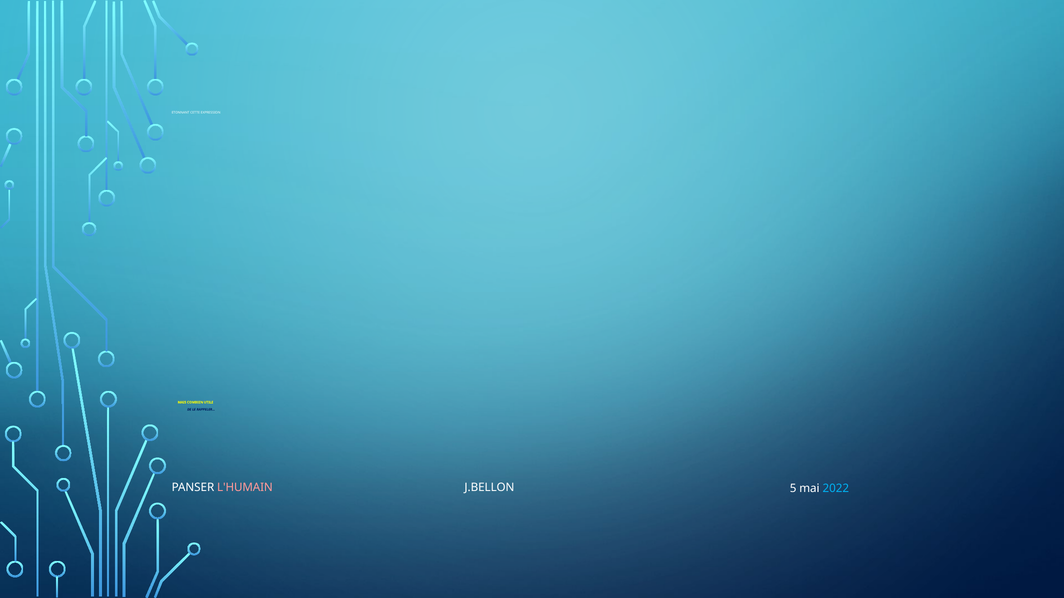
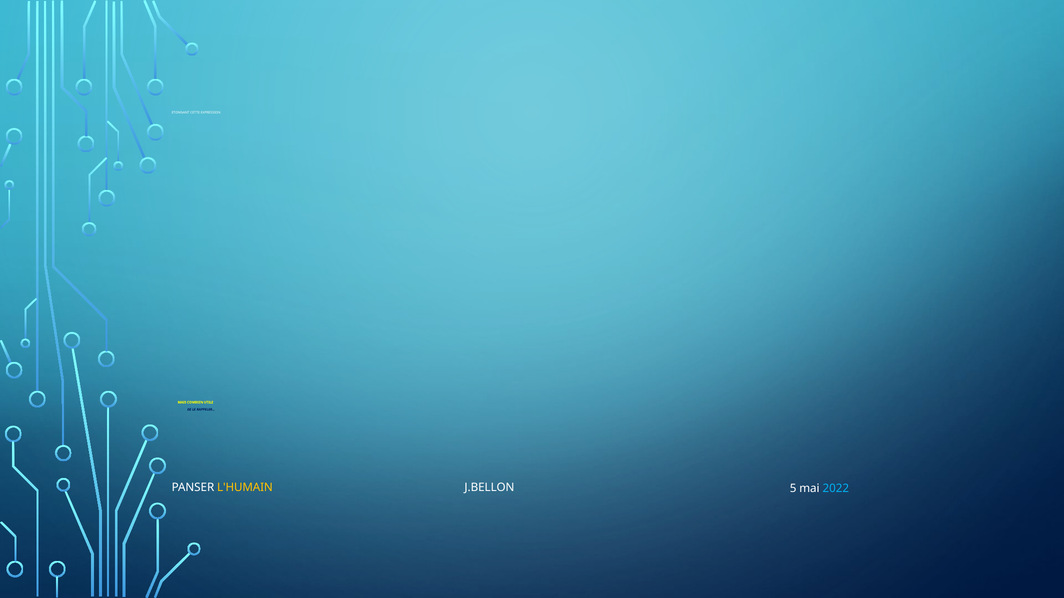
L'HUMAIN colour: pink -> yellow (245, 488)
